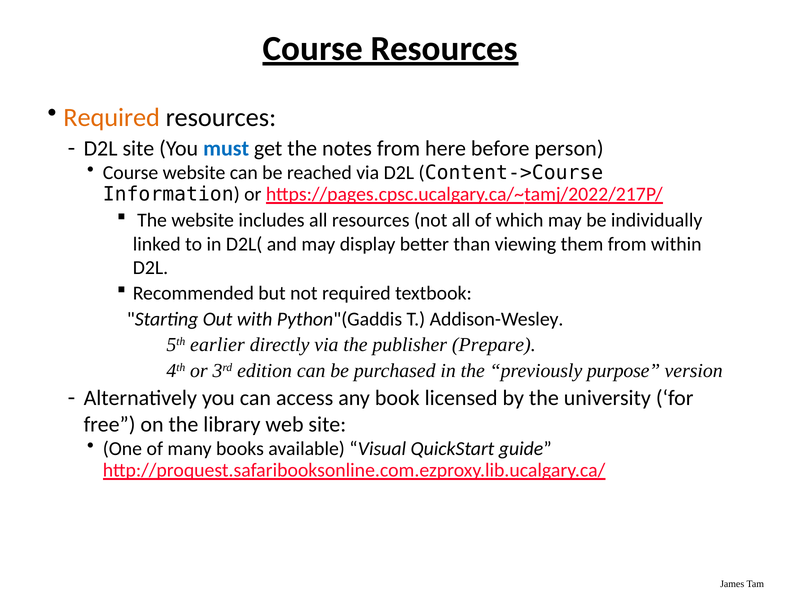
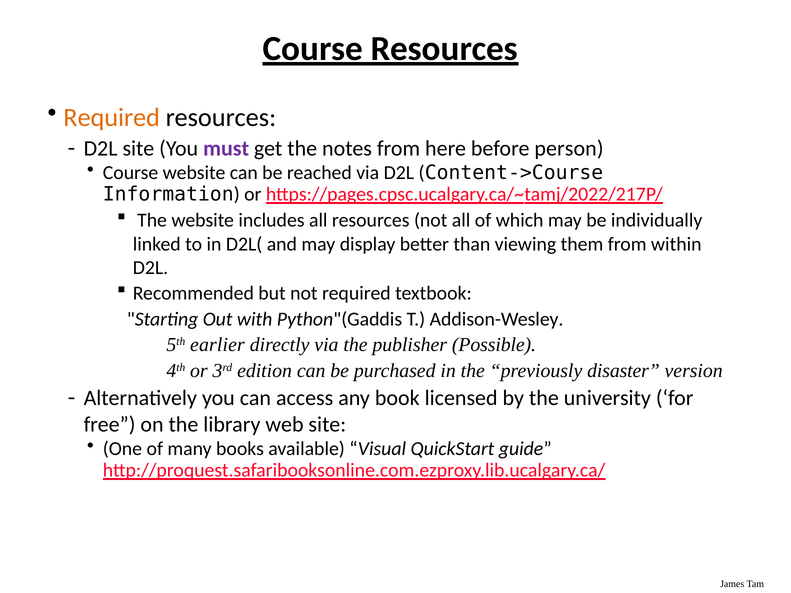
must colour: blue -> purple (226, 148)
Prepare: Prepare -> Possible (494, 345)
purpose: purpose -> disaster (623, 371)
